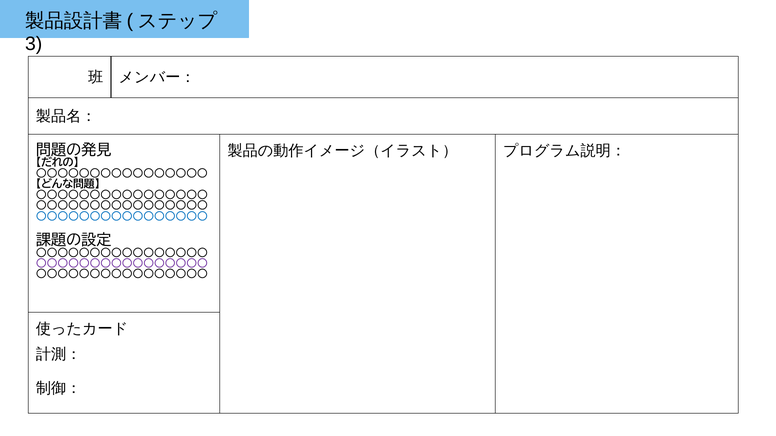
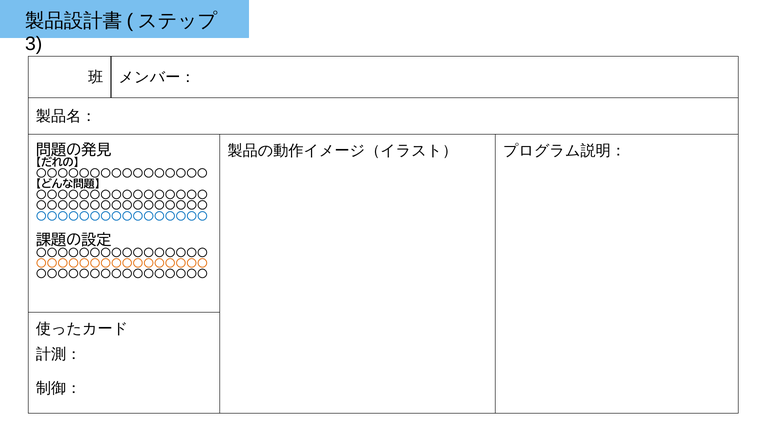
〇〇〇〇〇〇〇〇〇〇〇〇〇〇〇〇 colour: purple -> orange (122, 264)
